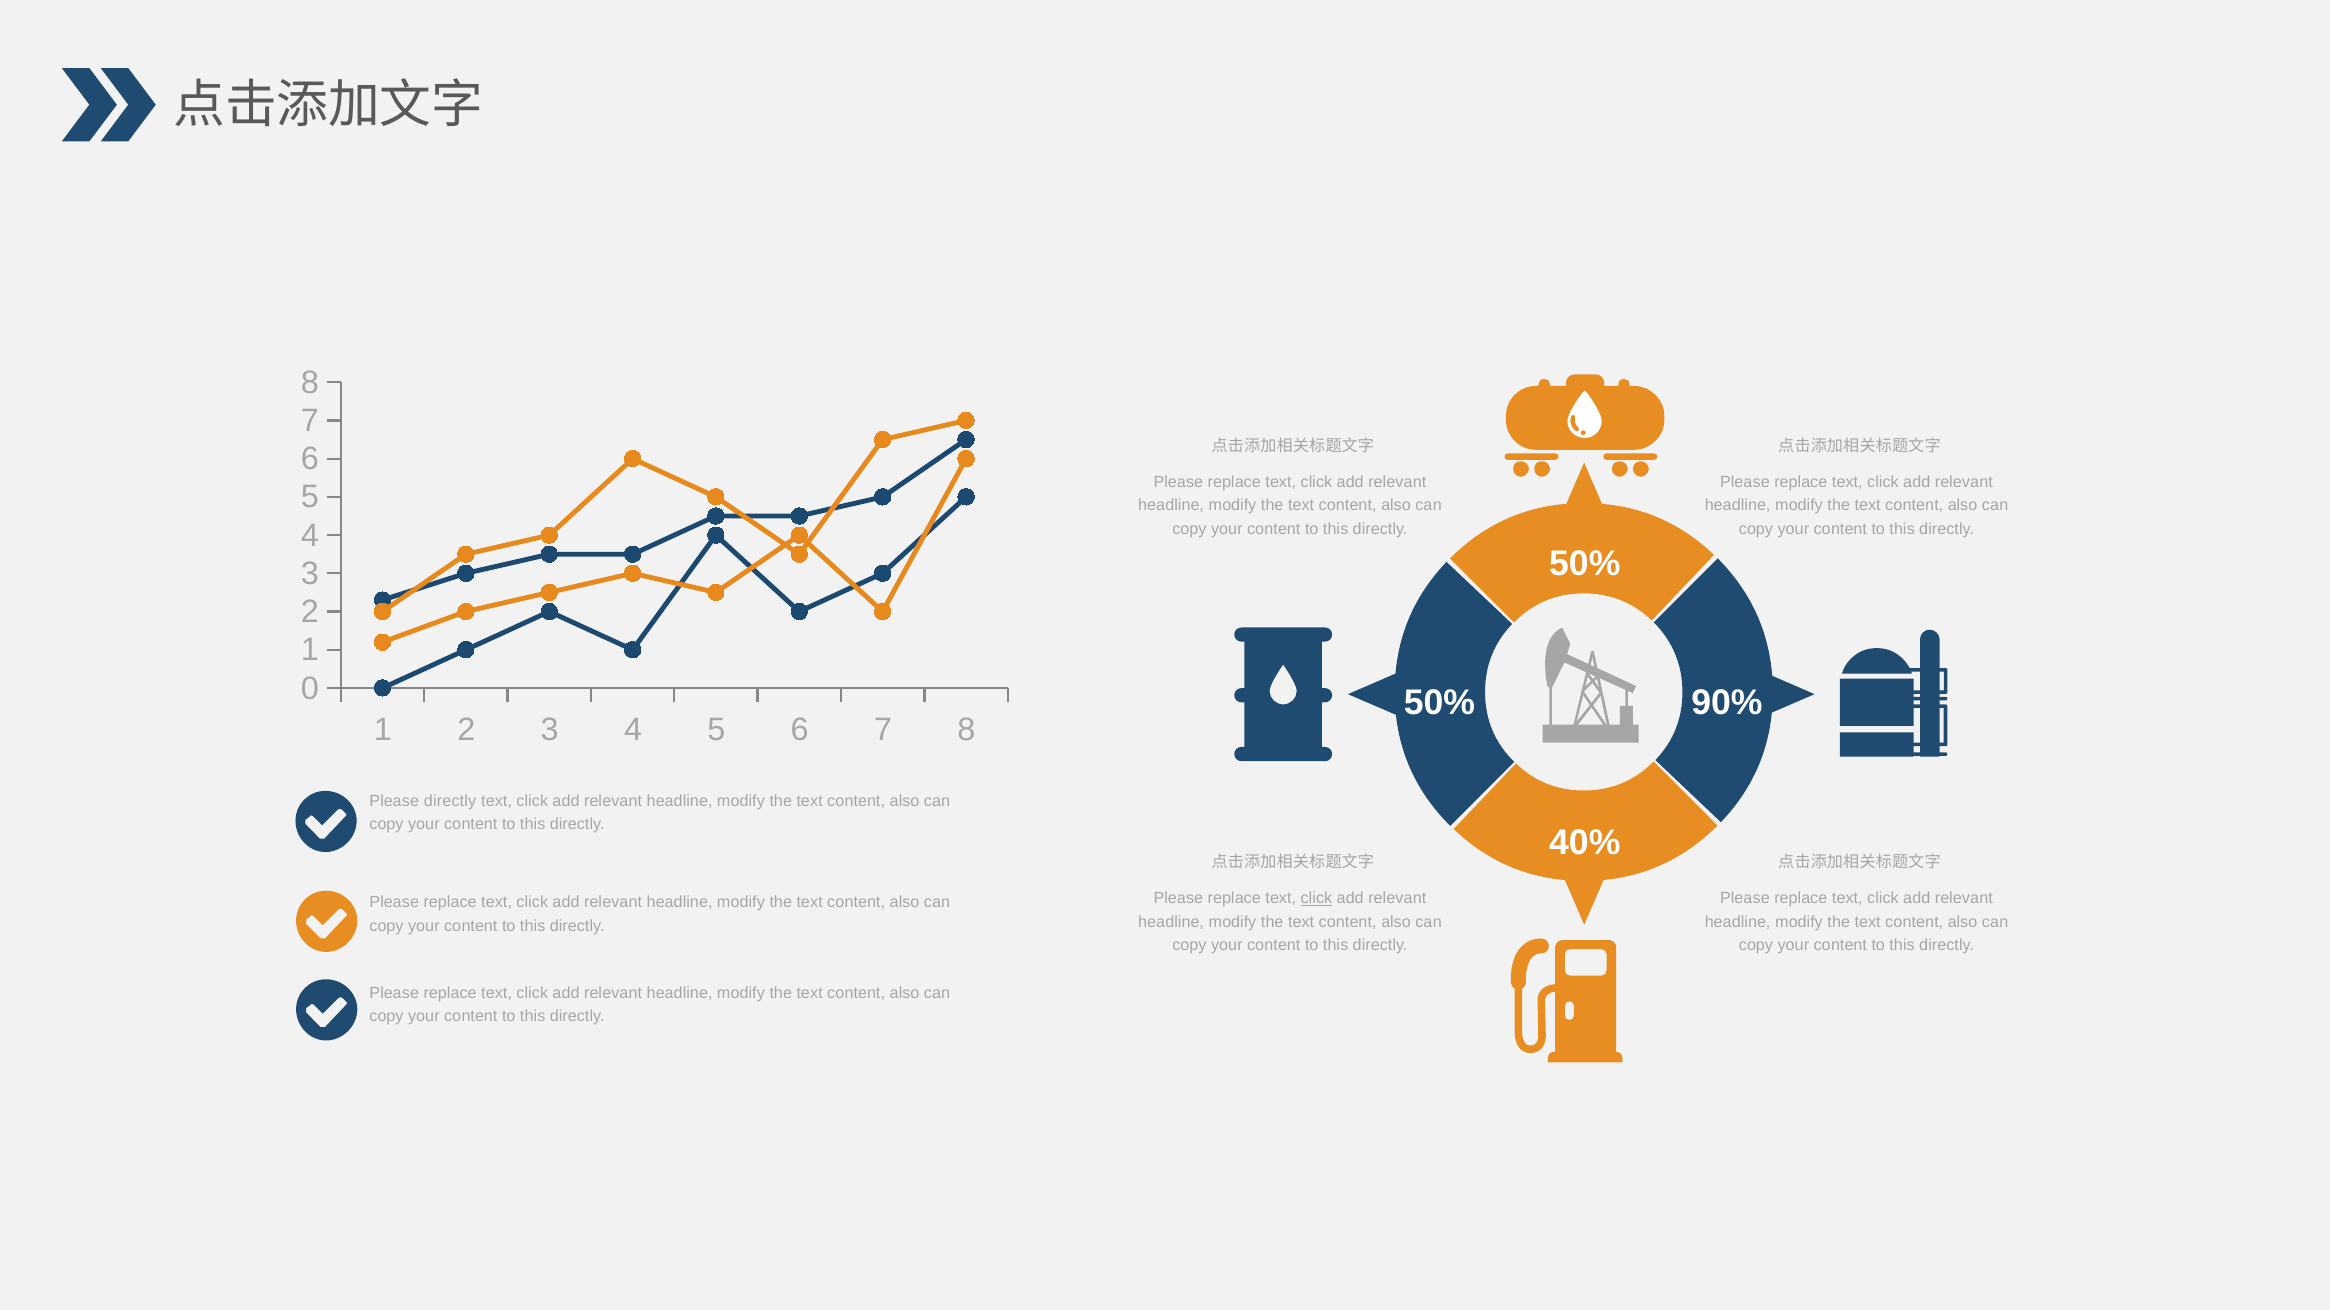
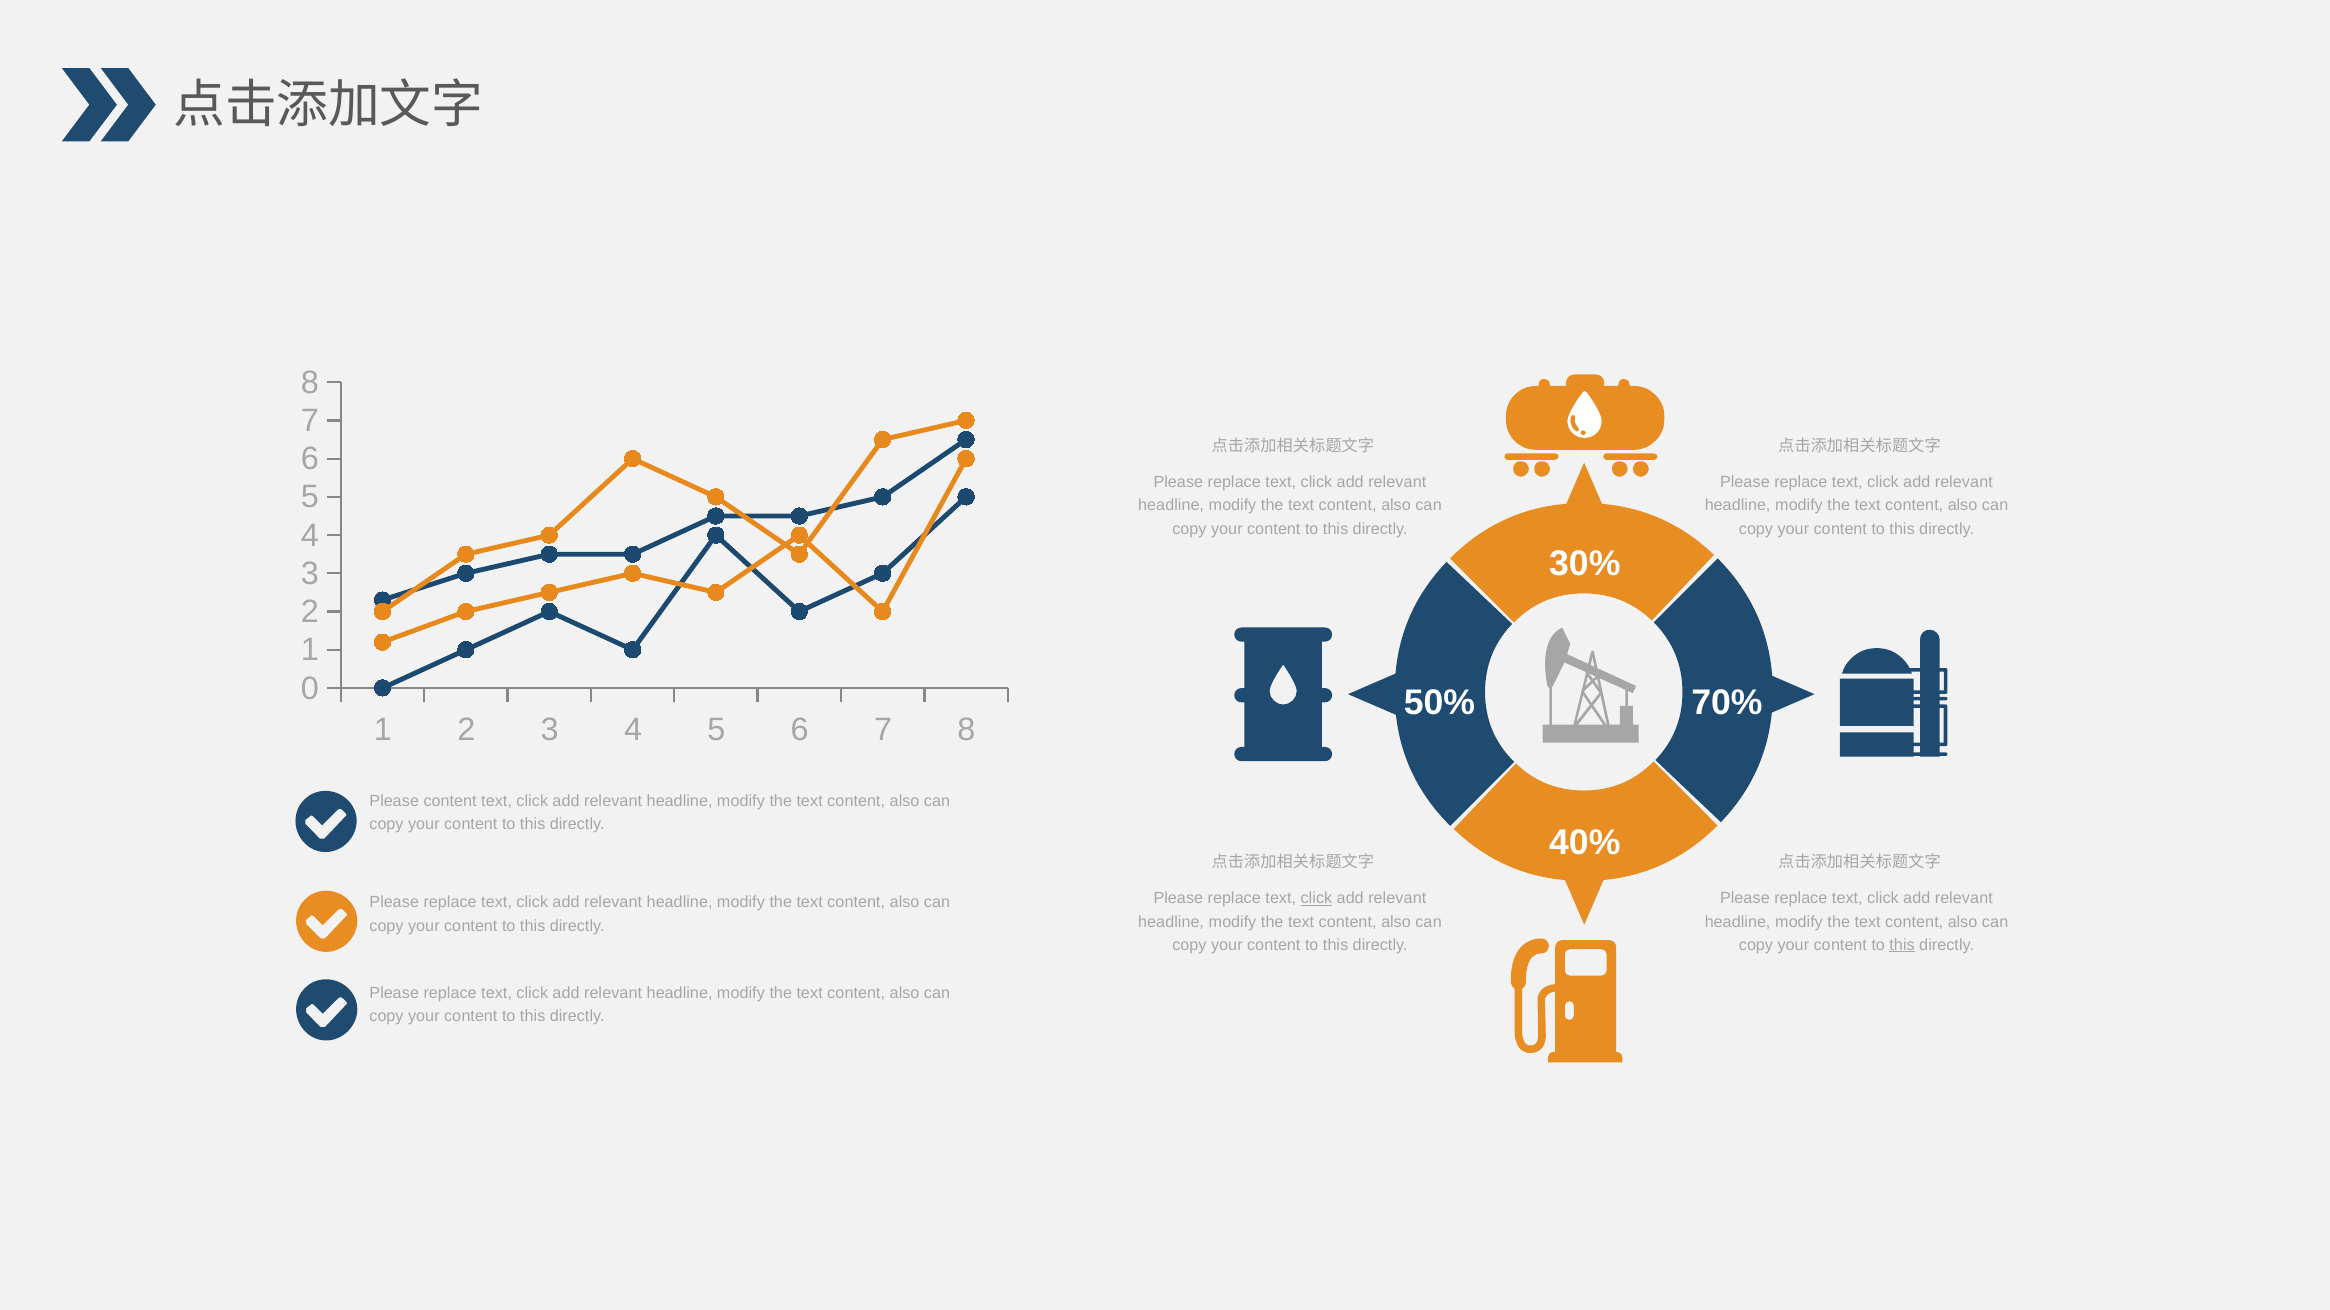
50%: 50% -> 30% (1585, 565)
90%: 90% -> 70% (1727, 703)
Please directly: directly -> content (450, 801)
this underline: none -> present (1902, 945)
